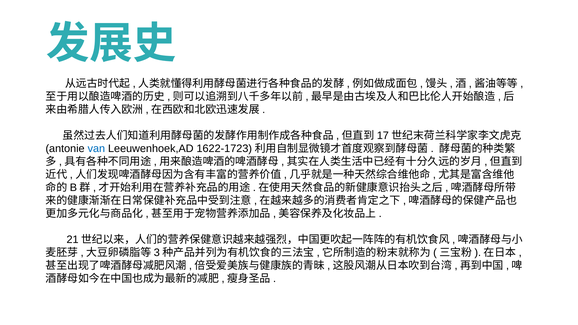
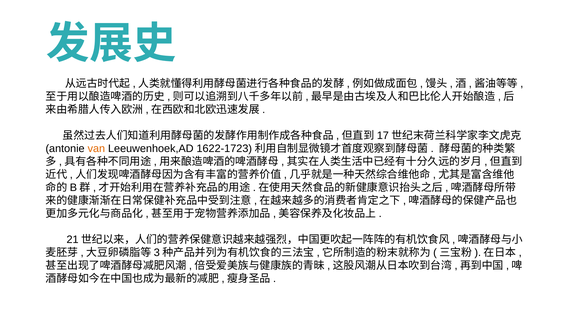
van colour: blue -> orange (96, 149)
